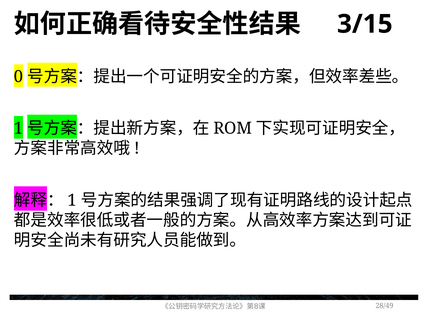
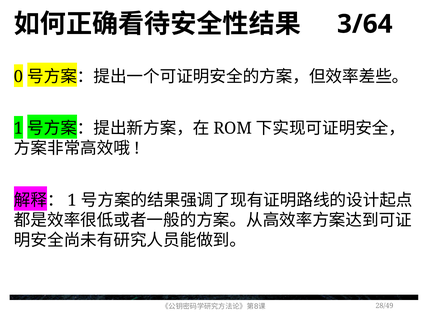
3/15: 3/15 -> 3/64 (365, 24)
